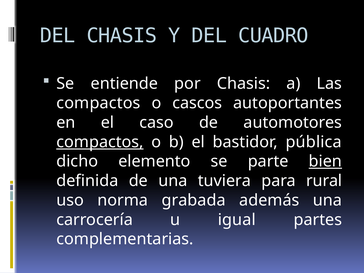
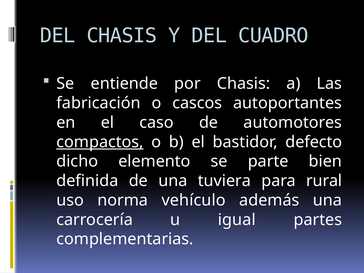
compactos: compactos -> fabricación (98, 103)
pública: pública -> defecto (314, 142)
bien underline: present -> none (325, 161)
grabada: grabada -> vehículo (194, 200)
